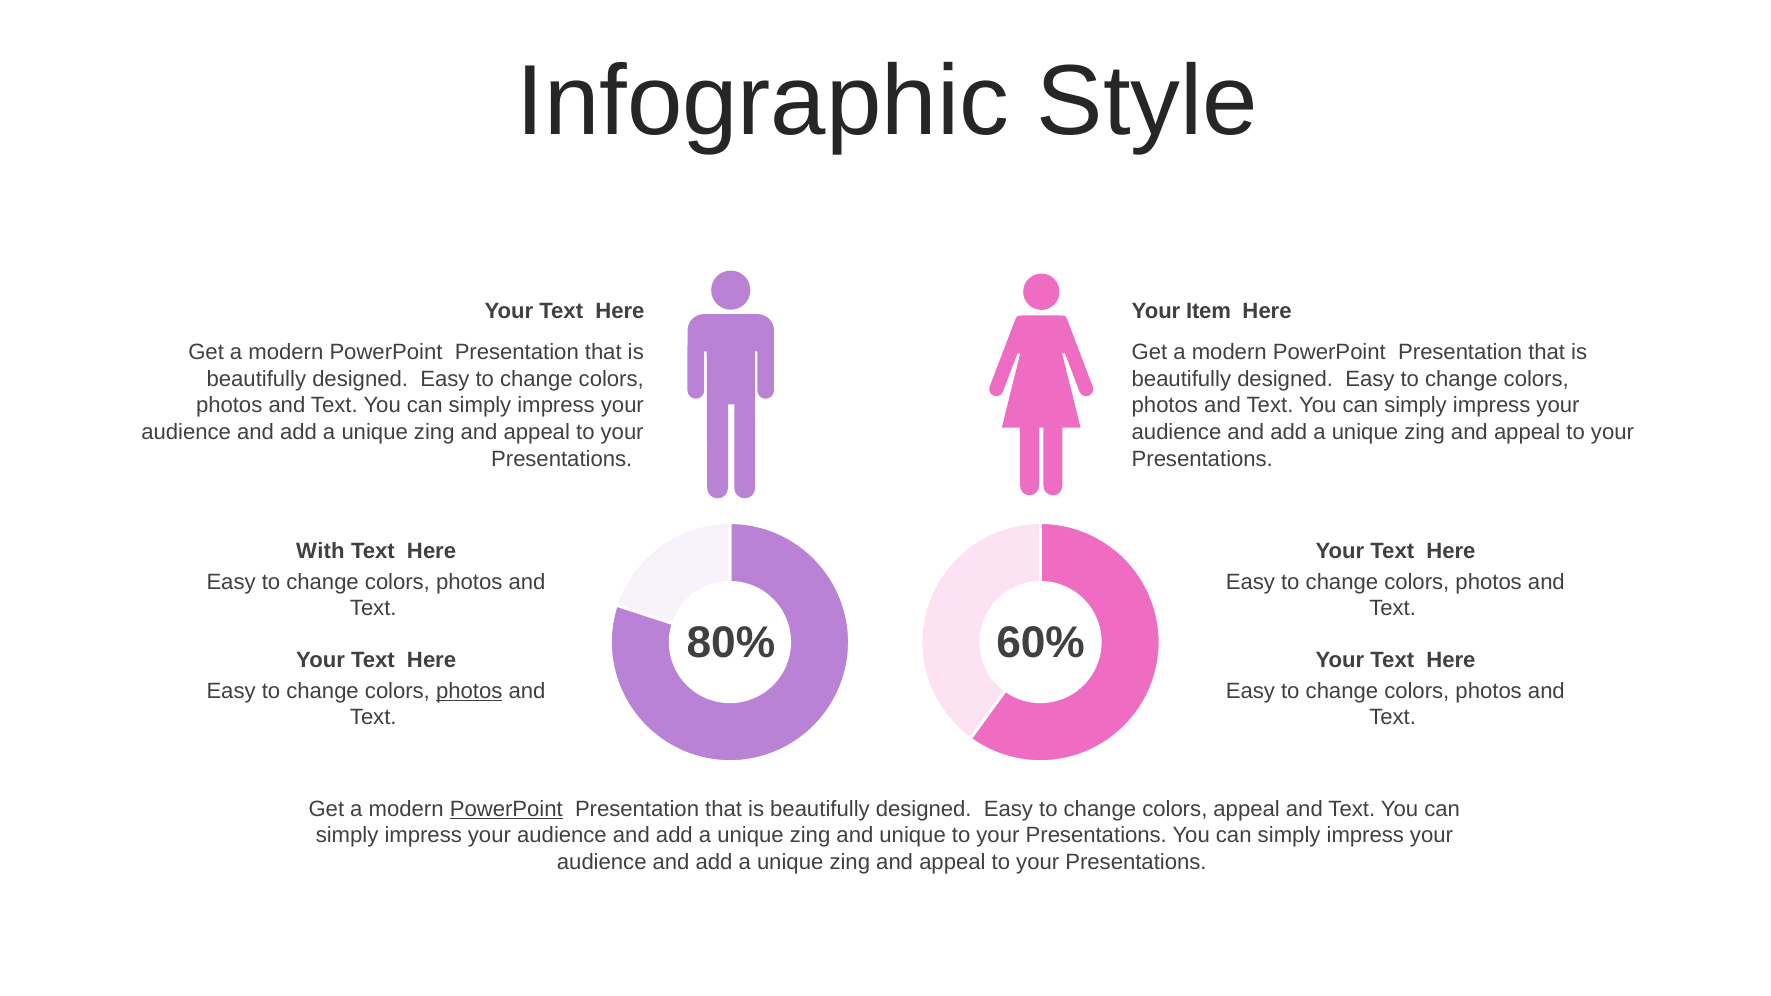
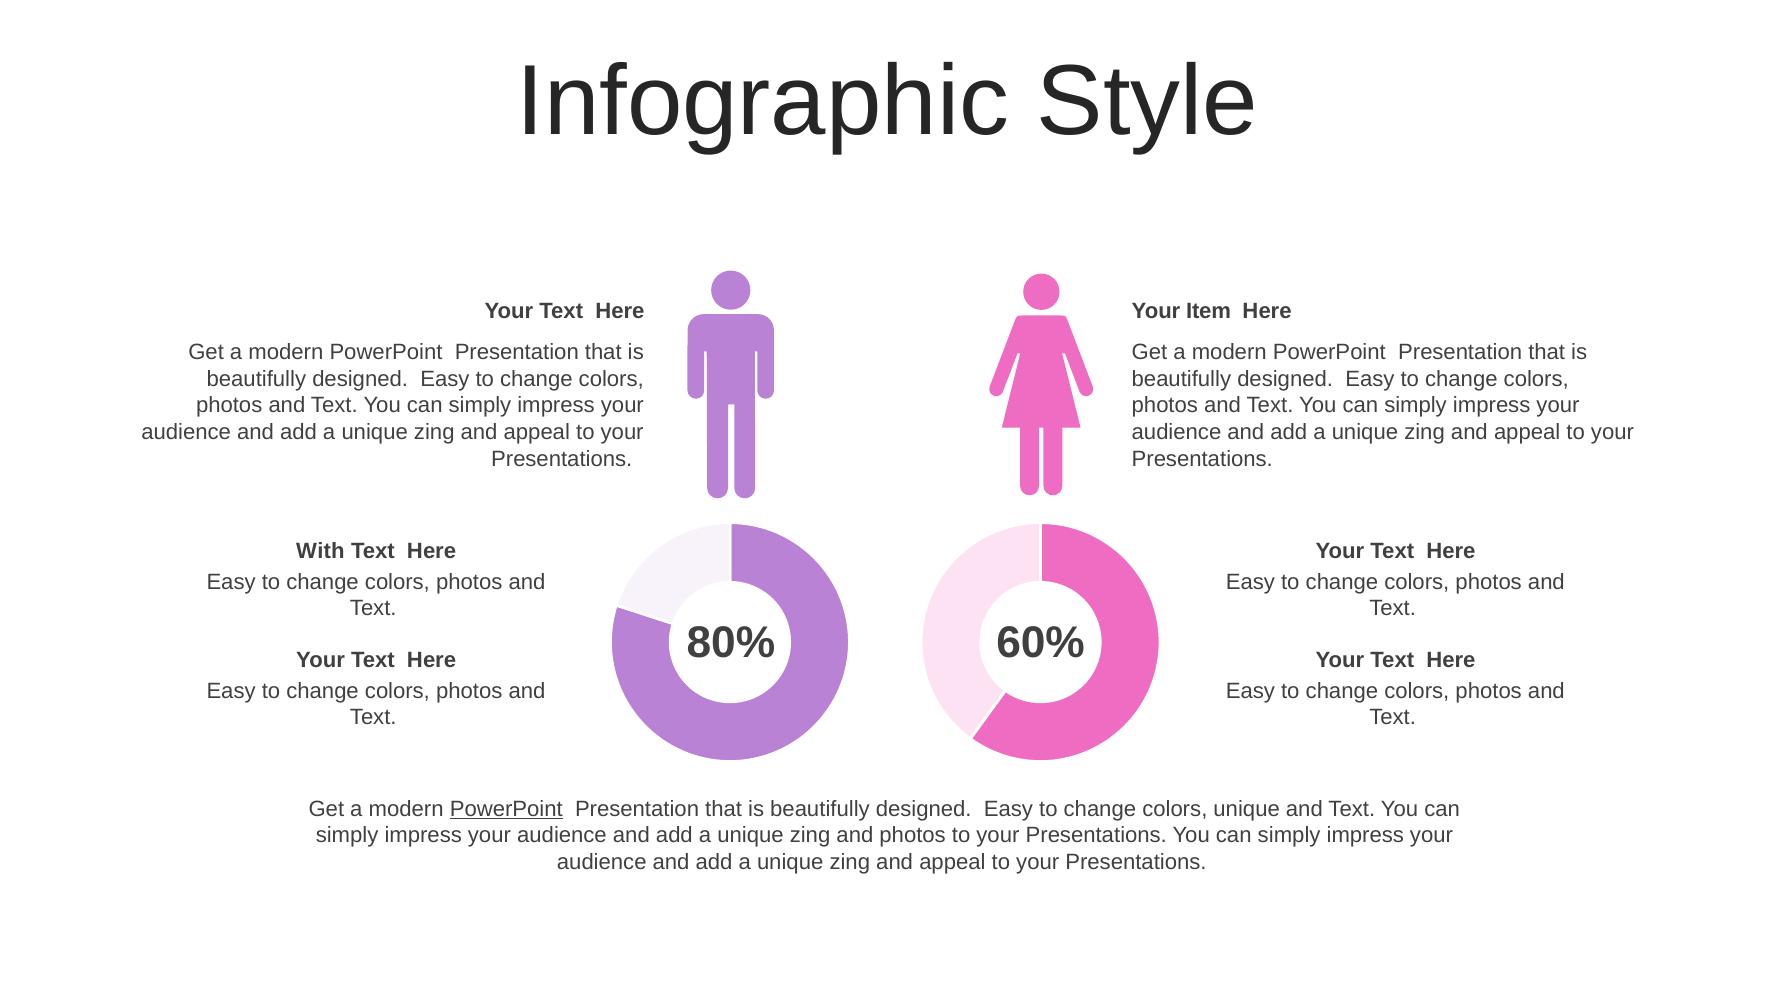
photos underline: present -> none (469, 691)
colors appeal: appeal -> unique (1247, 809)
and unique: unique -> photos (913, 836)
